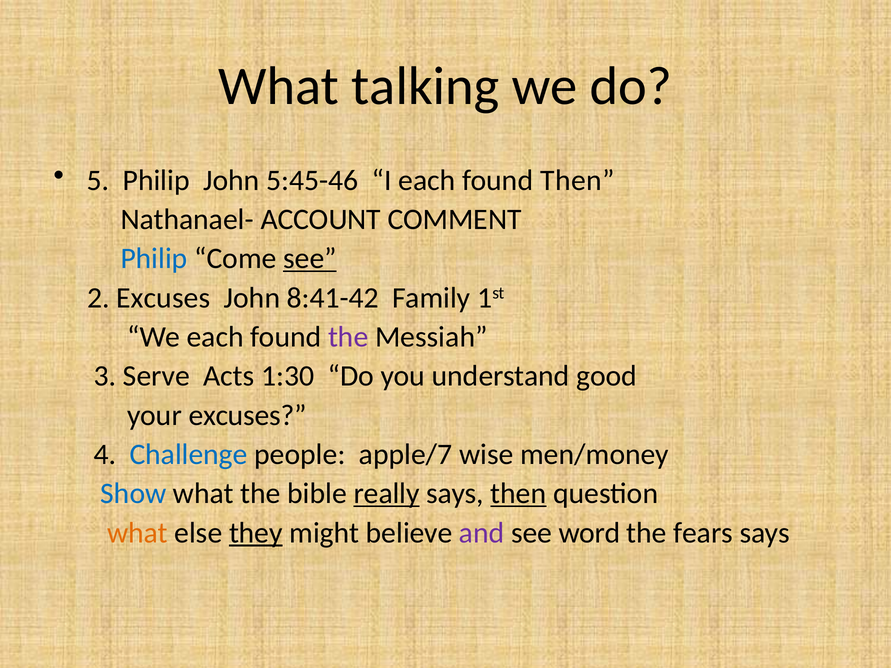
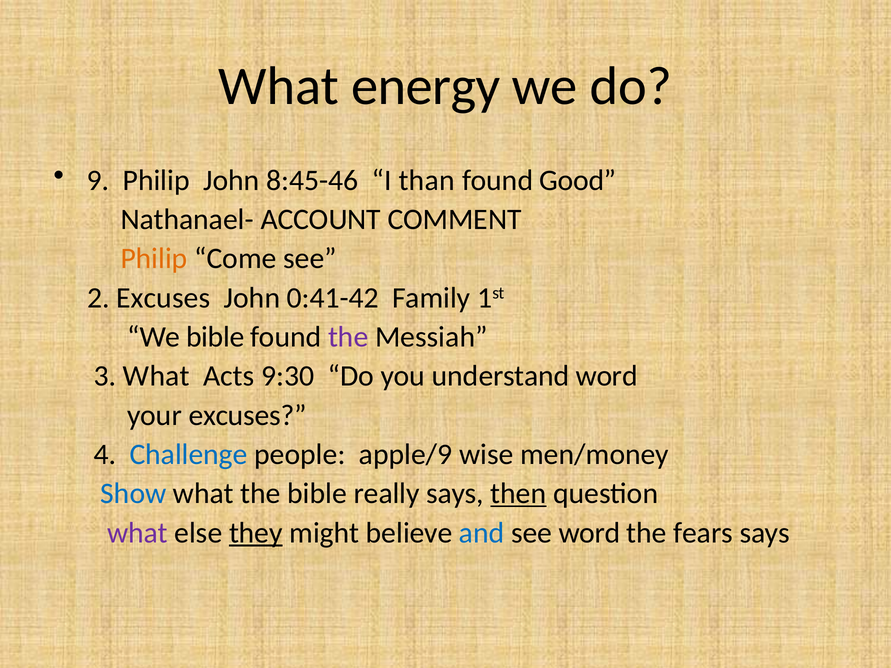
talking: talking -> energy (426, 86)
5: 5 -> 9 (98, 180)
5:45-46: 5:45-46 -> 8:45-46 (312, 180)
I each: each -> than (427, 180)
found Then: Then -> Good (578, 180)
Philip colour: blue -> orange (154, 259)
see underline: present -> none (310, 259)
8:41-42: 8:41-42 -> 0:41-42 (333, 298)
We each: each -> bible (215, 337)
3 Serve: Serve -> What (156, 376)
1:30: 1:30 -> 9:30 (288, 376)
understand good: good -> word (607, 376)
apple/7: apple/7 -> apple/9 (406, 455)
really underline: present -> none (387, 494)
what colour: orange -> purple (137, 533)
and colour: purple -> blue (482, 533)
